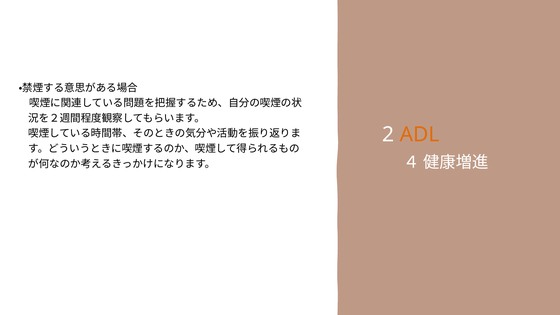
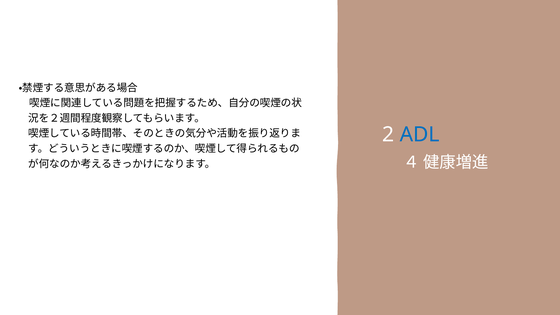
ADL colour: orange -> blue (420, 135)
